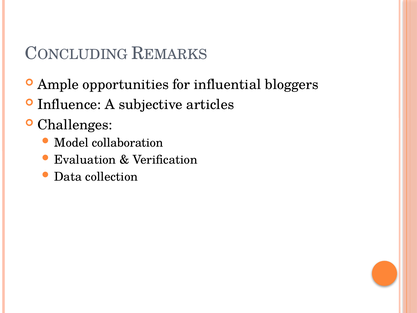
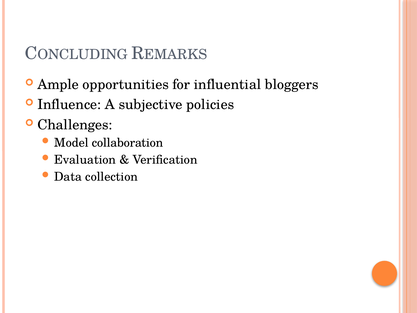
articles: articles -> policies (210, 105)
